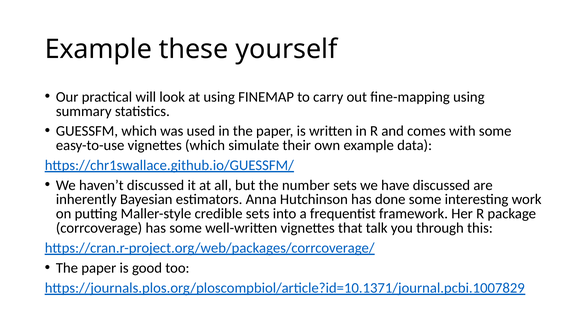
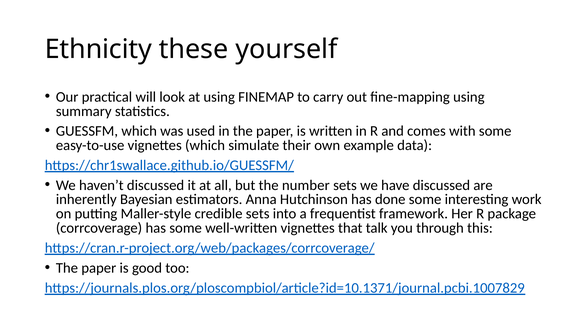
Example: Example -> Ethnicity (98, 49)
